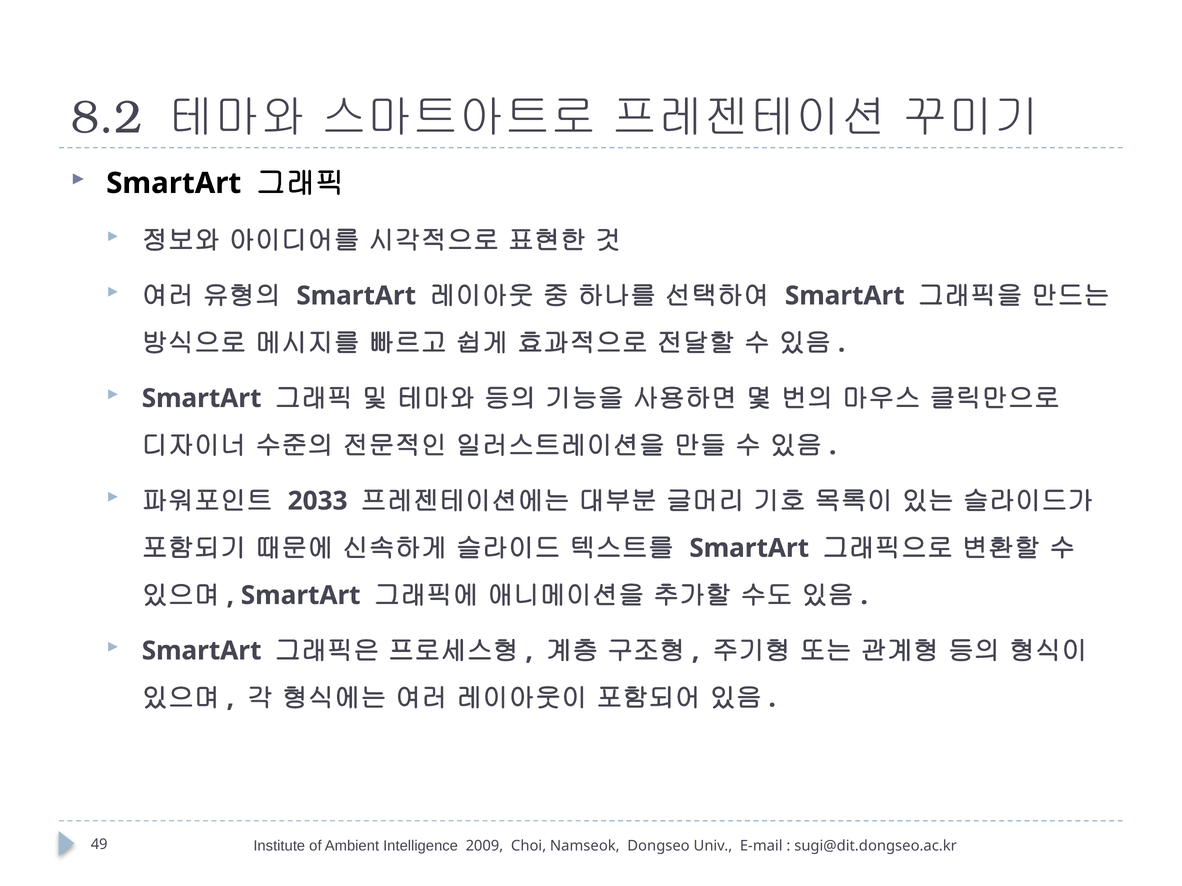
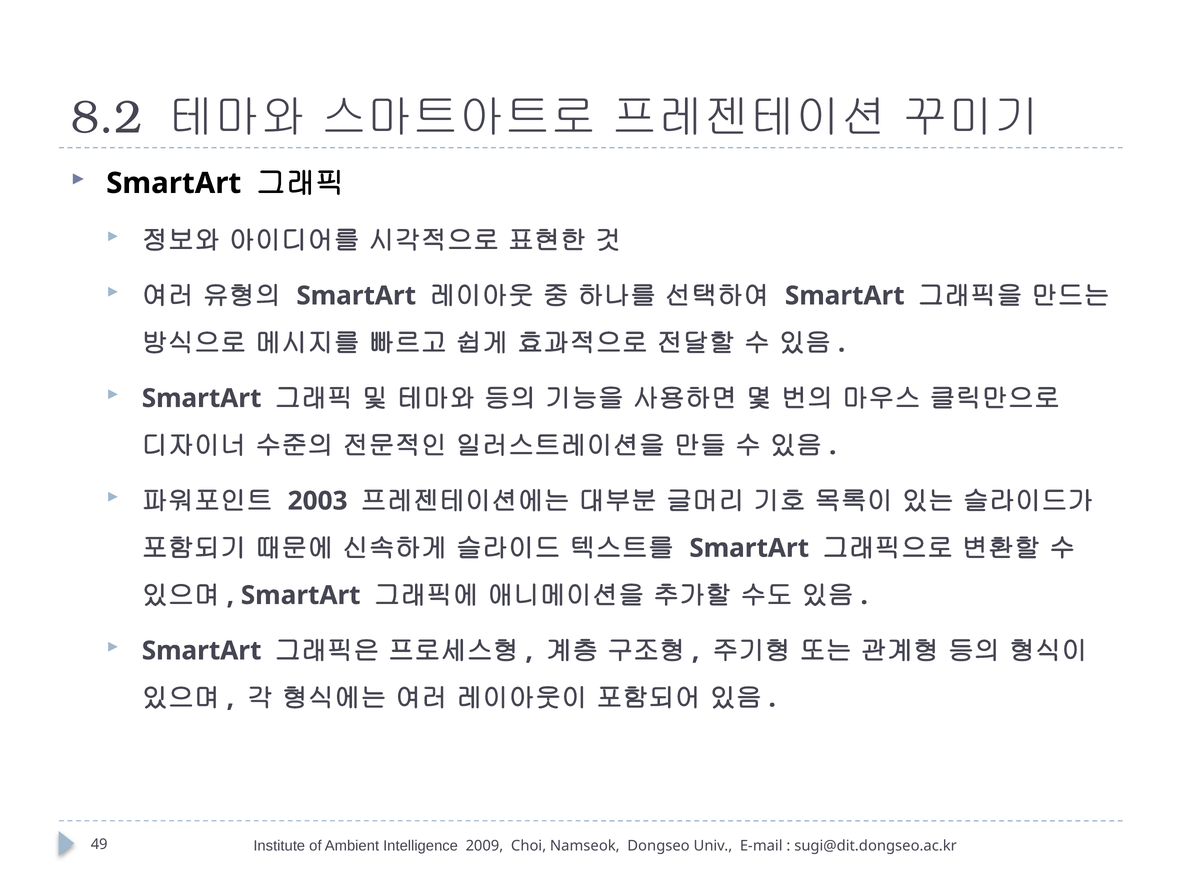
2033: 2033 -> 2003 (318, 501)
